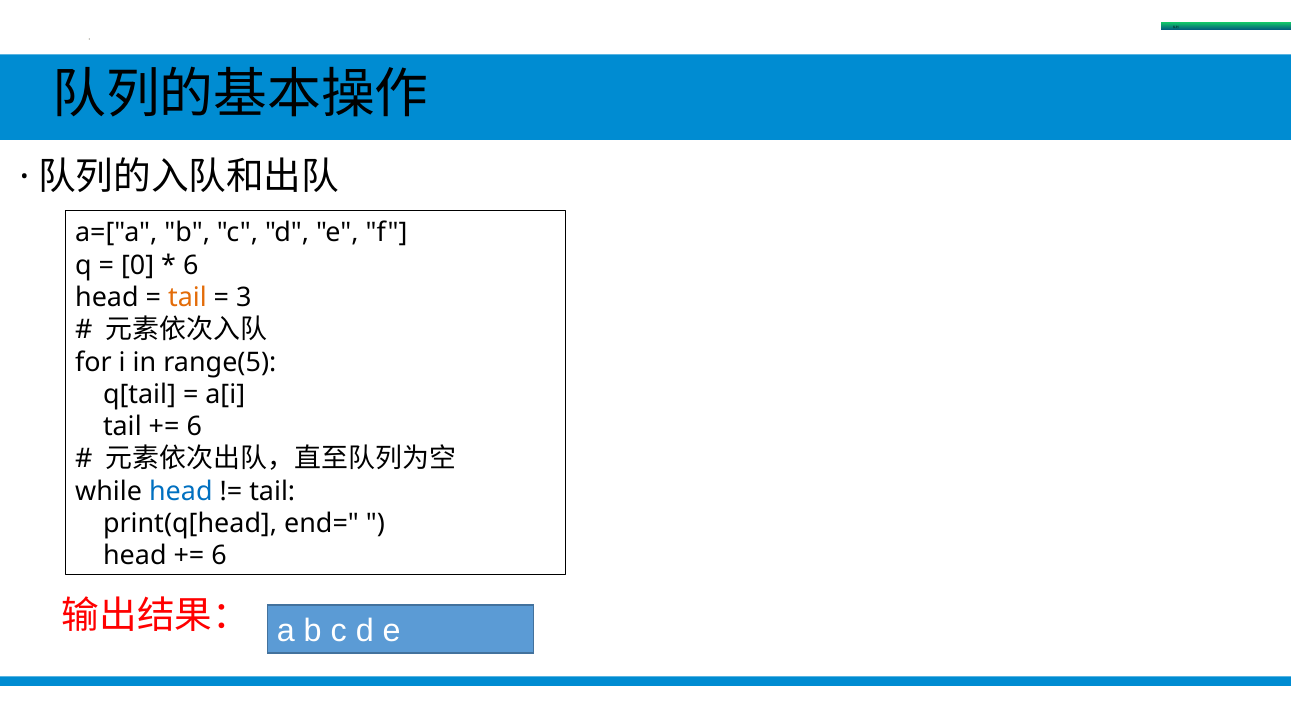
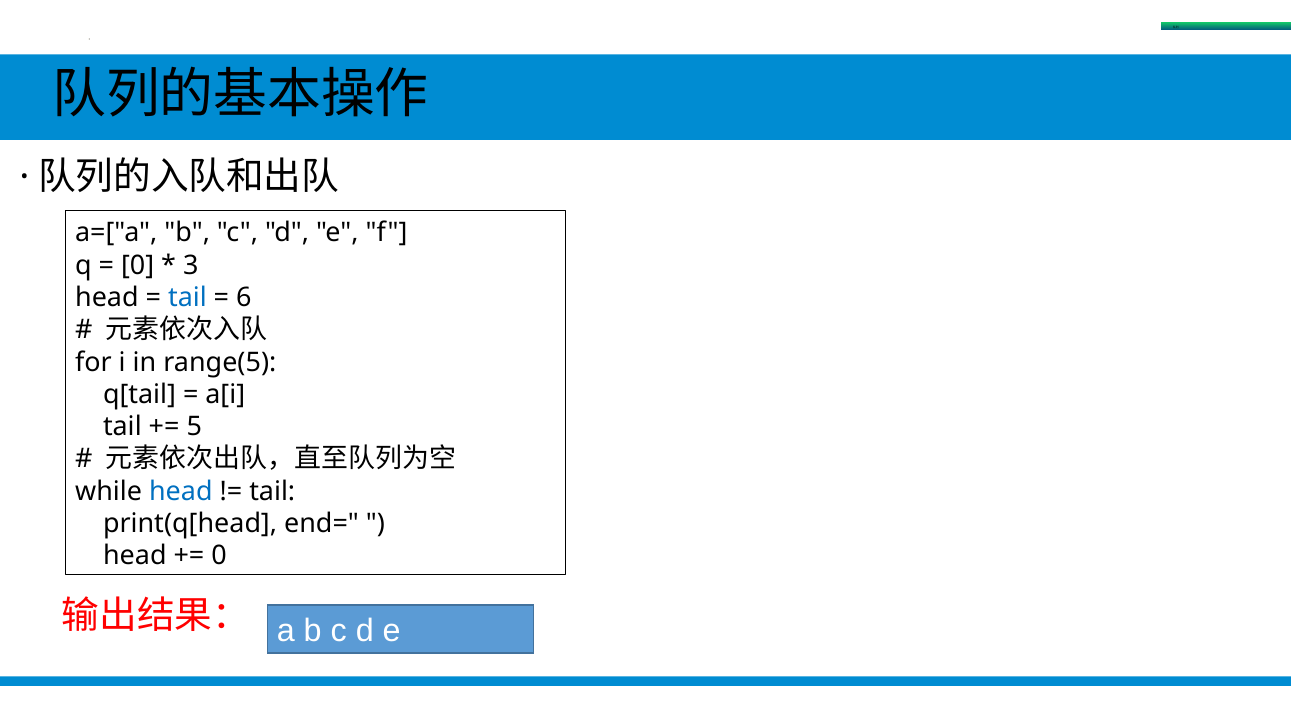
6: 6 -> 3 (191, 265)
tail colour: orange -> blue (187, 298)
3: 3 -> 6 (244, 298)
6: 6 -> 5 (194, 427)
6: 6 -> 0 (219, 556)
